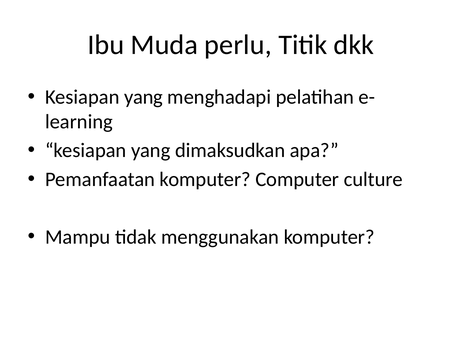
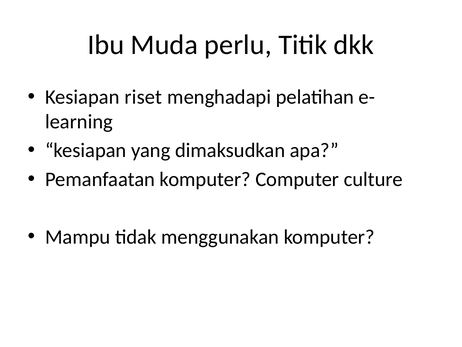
yang: yang -> riset (143, 97)
